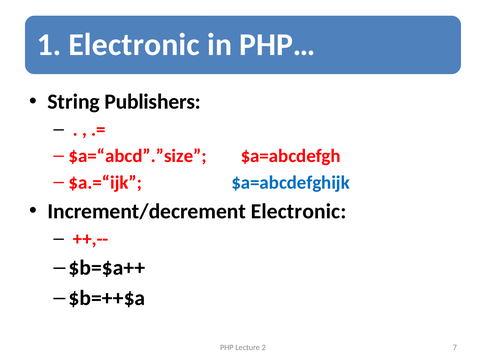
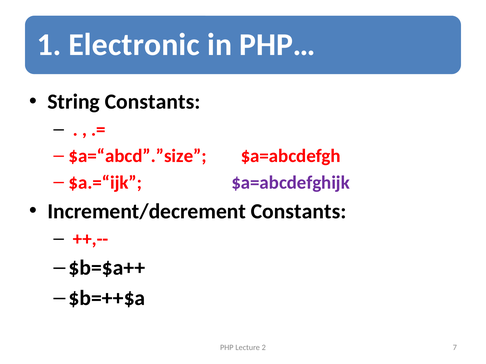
String Publishers: Publishers -> Constants (153, 102)
$a=abcdefghijk colour: blue -> purple (291, 183)
Increment/decrement Electronic: Electronic -> Constants (299, 212)
